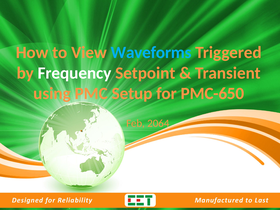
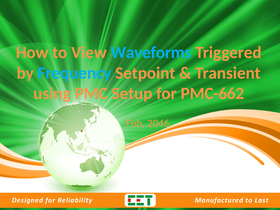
Frequency colour: white -> light blue (75, 73)
PMC-650: PMC-650 -> PMC-662 (212, 94)
2064: 2064 -> 2046 (158, 123)
